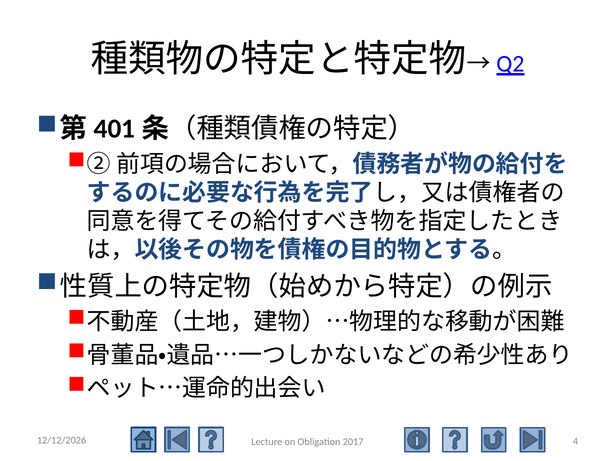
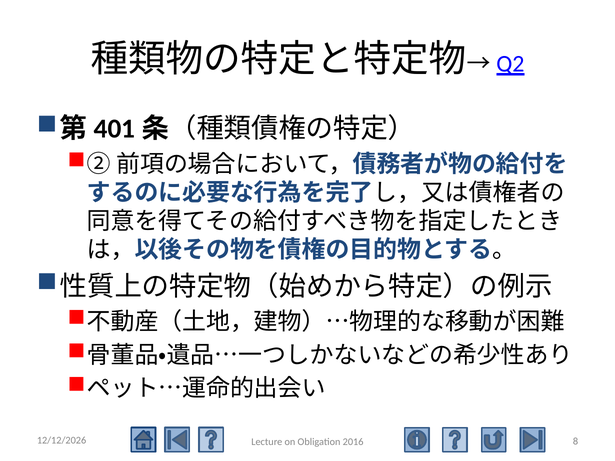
4: 4 -> 8 (576, 442)
2017: 2017 -> 2016 (353, 442)
